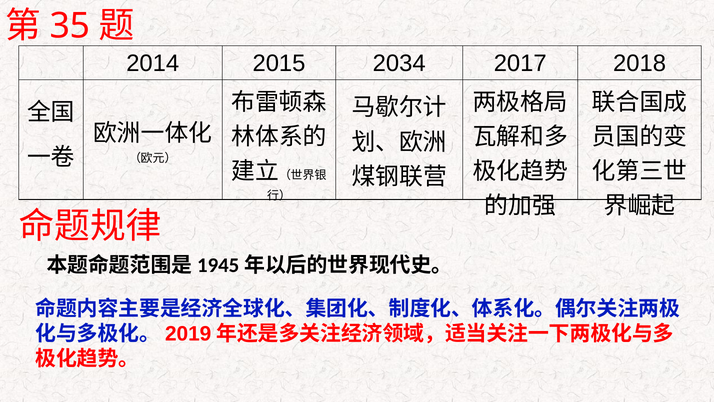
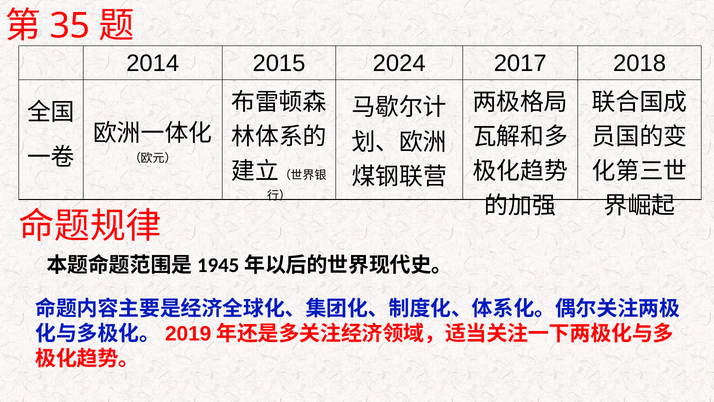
2034: 2034 -> 2024 (399, 63)
